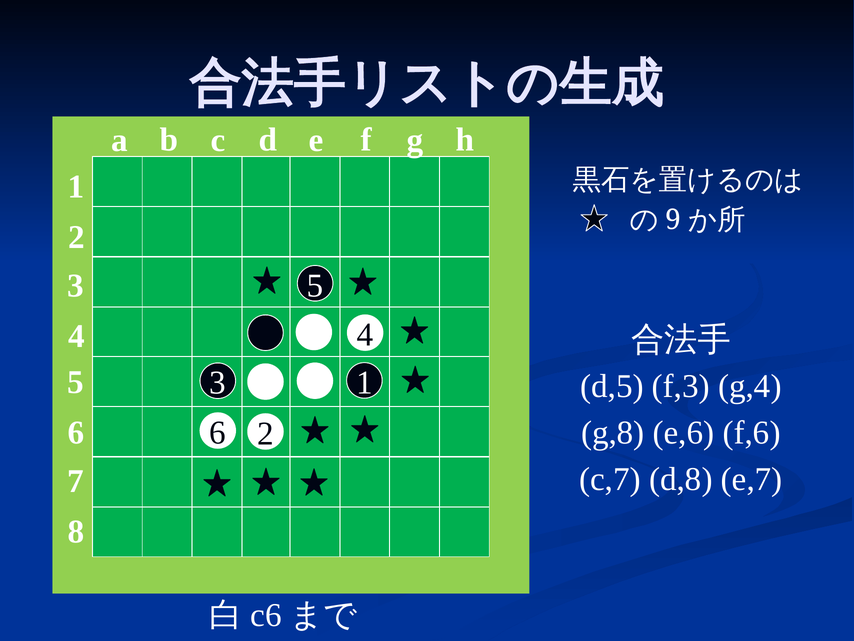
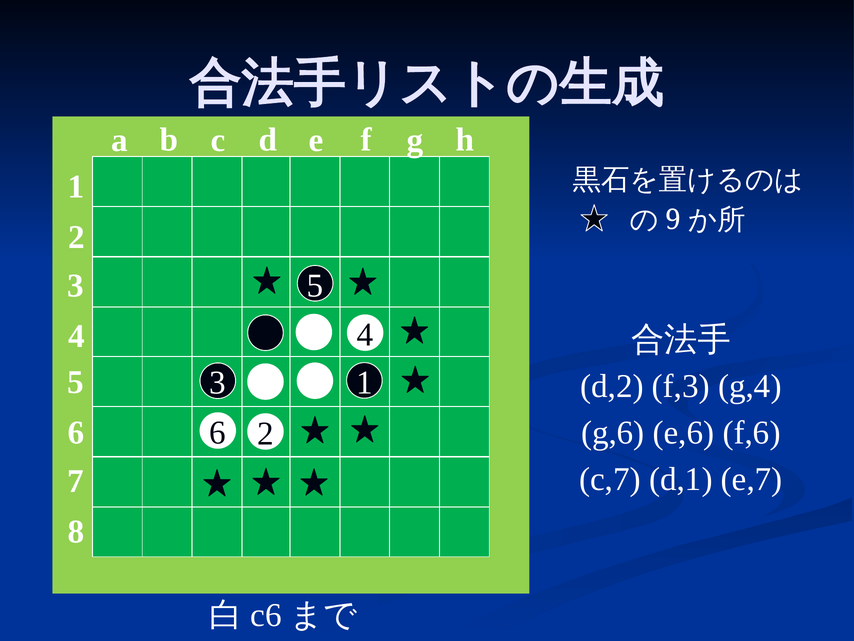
d,5: d,5 -> d,2 (612, 386)
g,8: g,8 -> g,6 (613, 433)
d,8: d,8 -> d,1 (681, 479)
